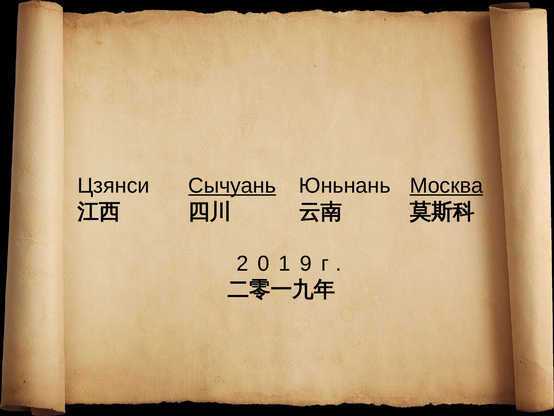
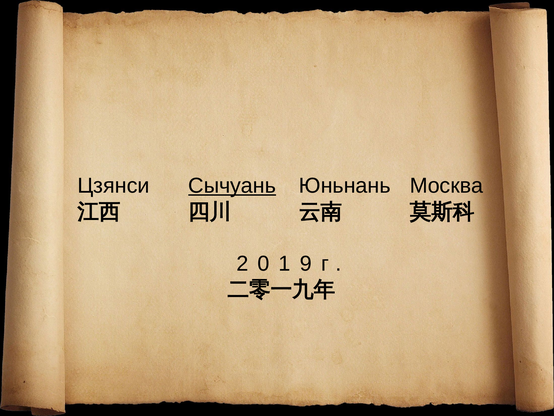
Москва underline: present -> none (446, 186)
